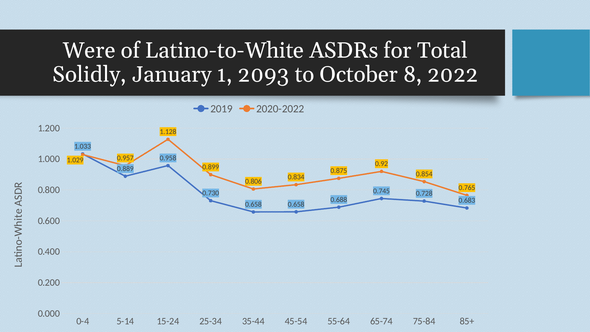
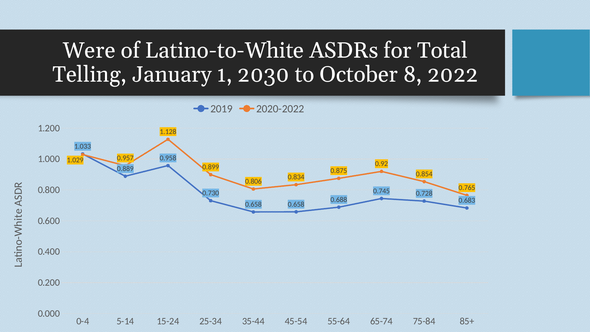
Solidly: Solidly -> Telling (90, 74)
2093: 2093 -> 2030 (264, 74)
